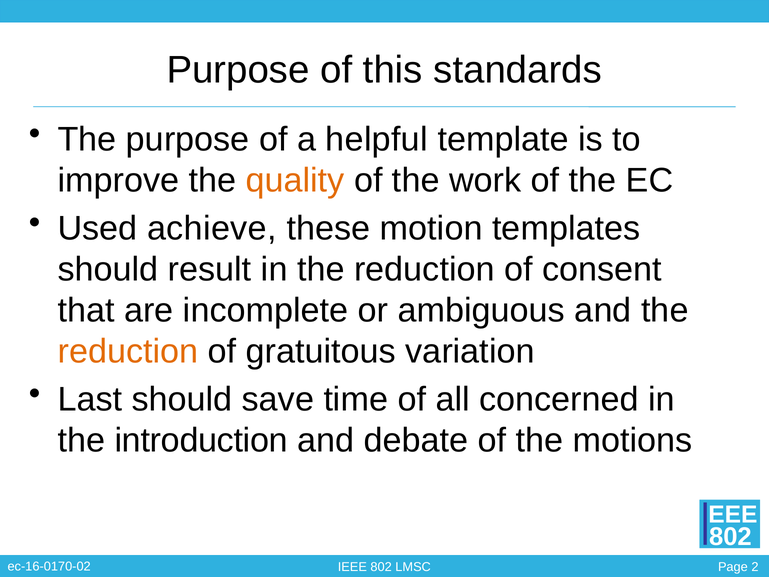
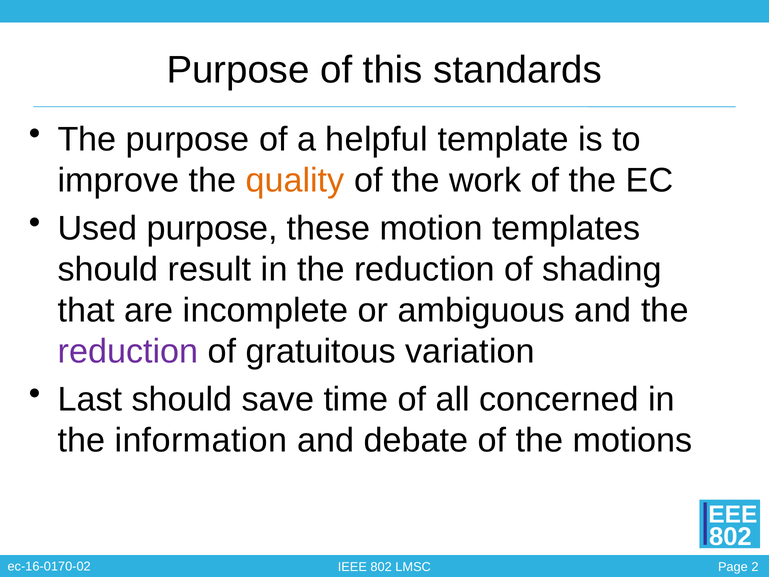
Used achieve: achieve -> purpose (212, 228)
consent: consent -> shading (602, 269)
reduction colour: orange -> purple (128, 352)
introduction: introduction -> information (201, 440)
